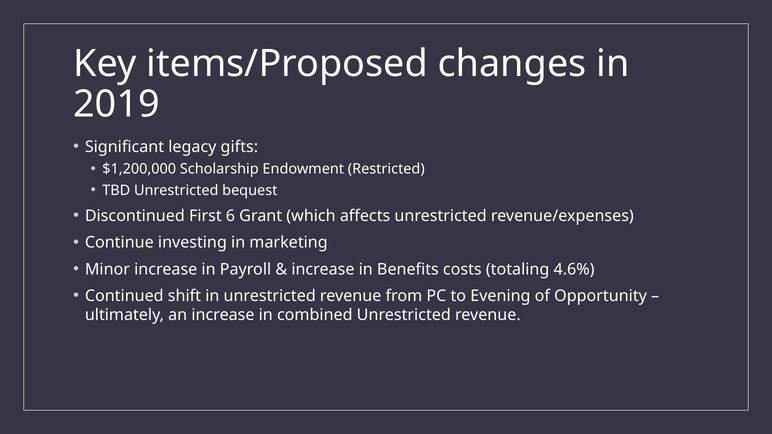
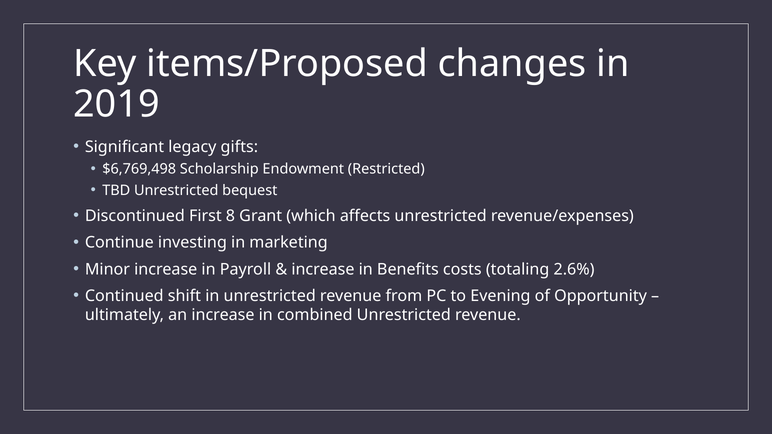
$1,200,000: $1,200,000 -> $6,769,498 (139, 169)
6: 6 -> 8 (230, 216)
4.6%: 4.6% -> 2.6% (574, 269)
